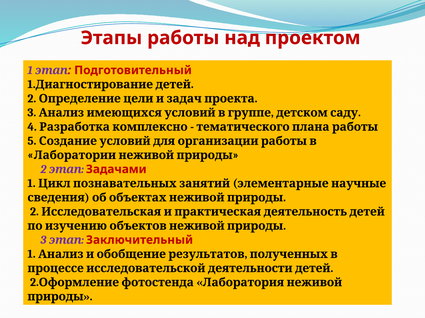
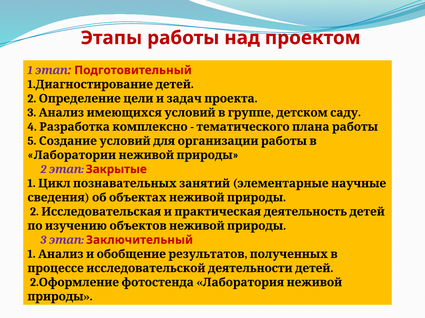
Задачами: Задачами -> Закрытые (116, 170)
